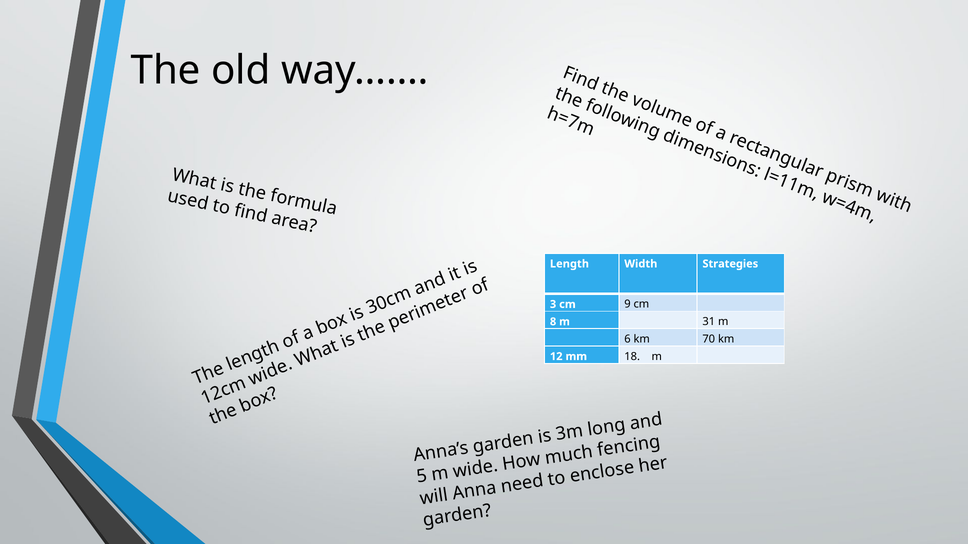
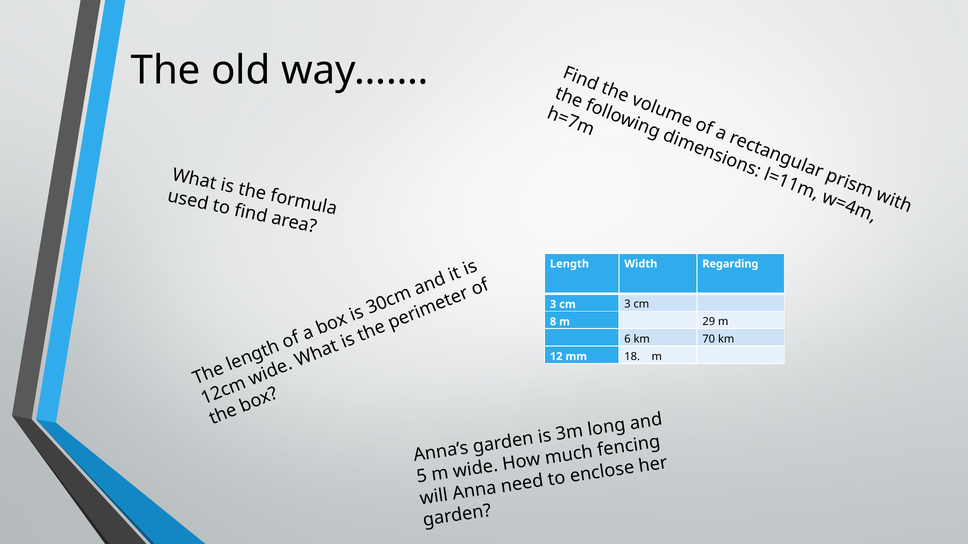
Strategies: Strategies -> Regarding (730, 264)
9: 9 -> 3 (627, 305)
31: 31 -> 29 (709, 322)
